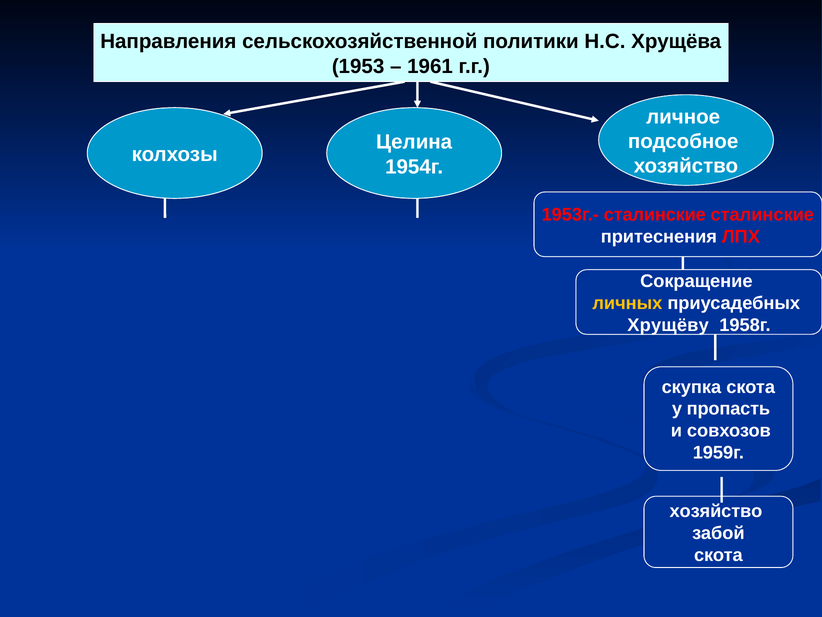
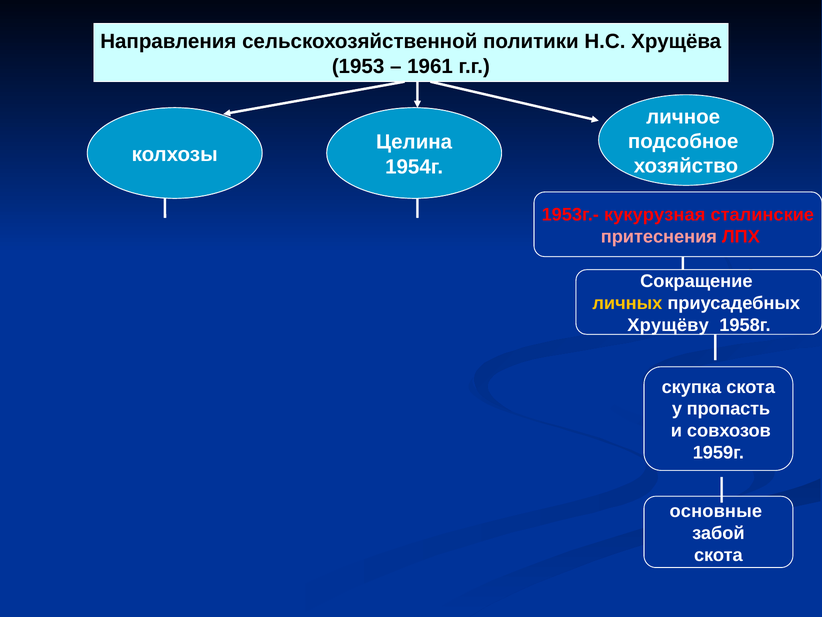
1953г.- сталинские: сталинские -> кукурузная (655, 214)
притеснения colour: white -> pink (659, 236)
хозяйство: хозяйство -> основные (716, 511)
